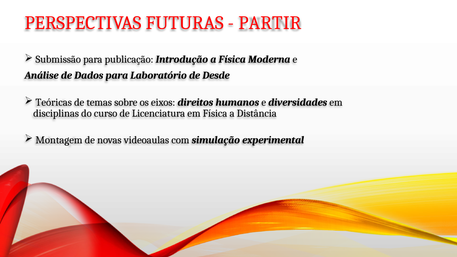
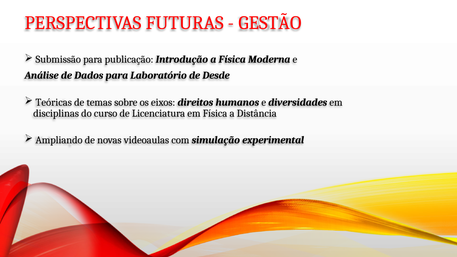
PARTIR: PARTIR -> GESTÃO (270, 23)
Montagem: Montagem -> Ampliando (59, 140)
